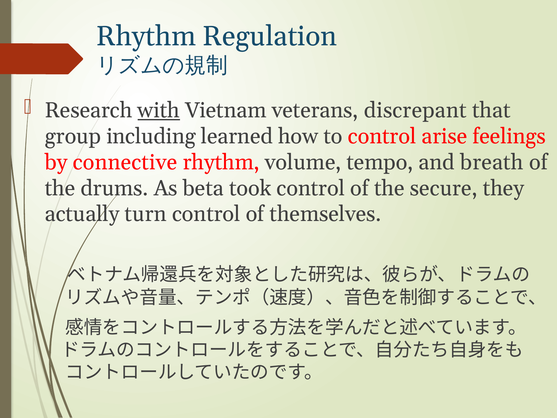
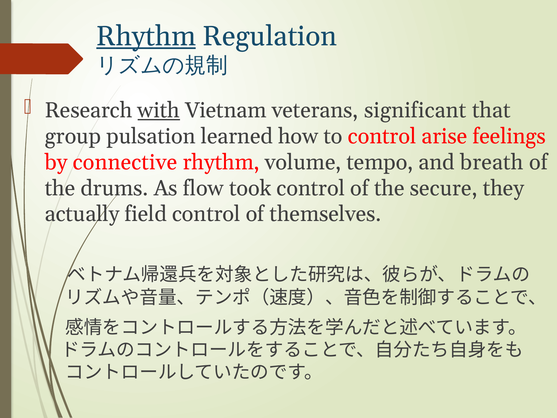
Rhythm underline: none -> present (146, 36)
discrepant: discrepant -> significant (415, 110)
including: including -> pulsation (151, 136)
beta: beta -> flow (203, 188)
turn: turn -> field (146, 214)
